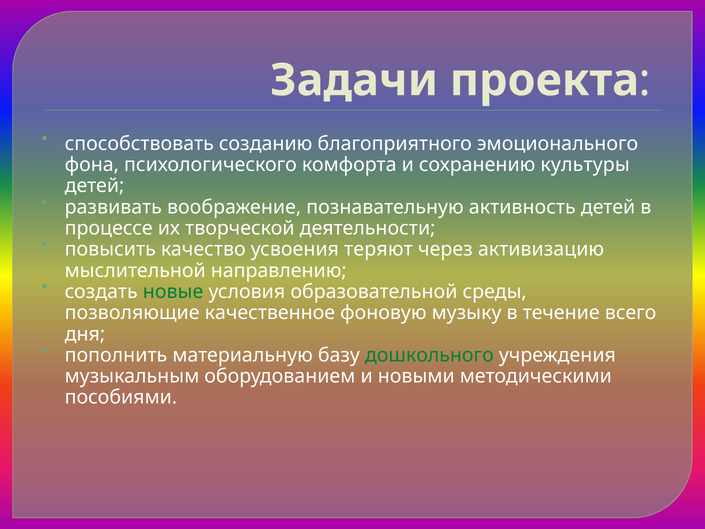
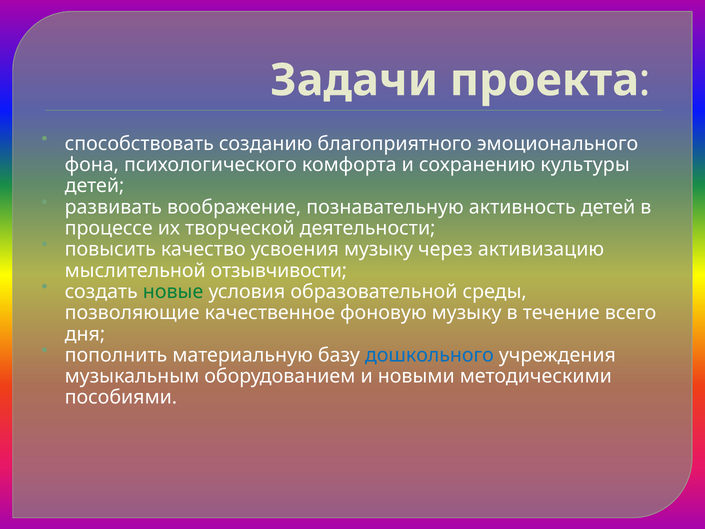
усвоения теряют: теряют -> музыку (379, 249)
направлению: направлению -> отзывчивости (279, 270)
дошкольного colour: green -> blue (429, 355)
